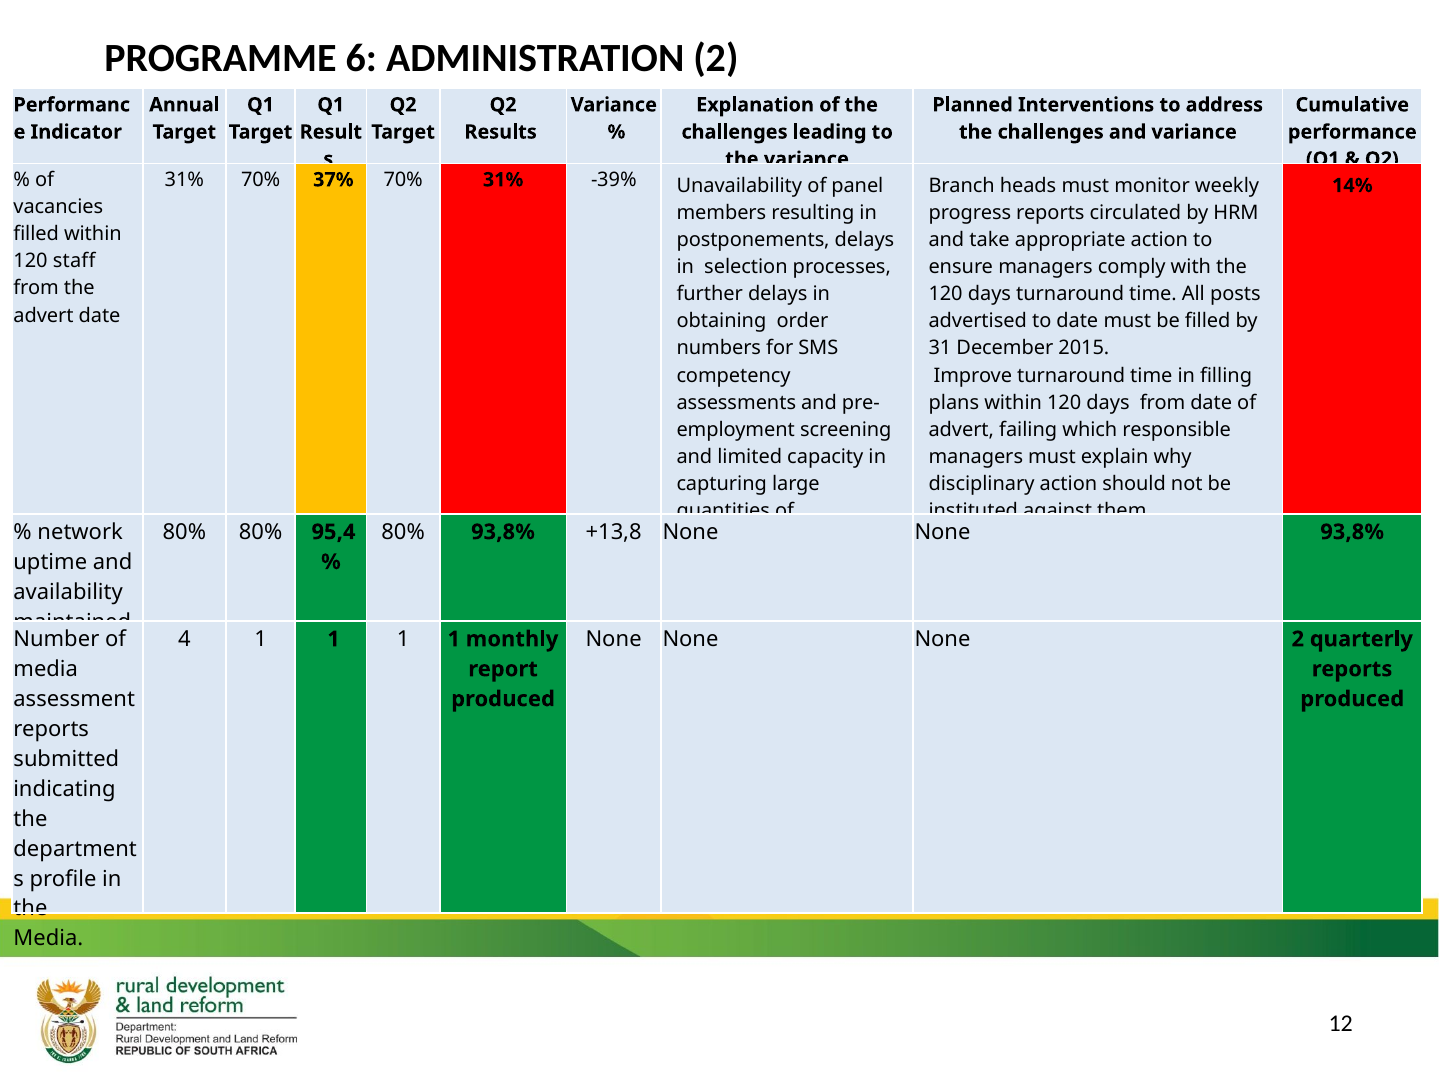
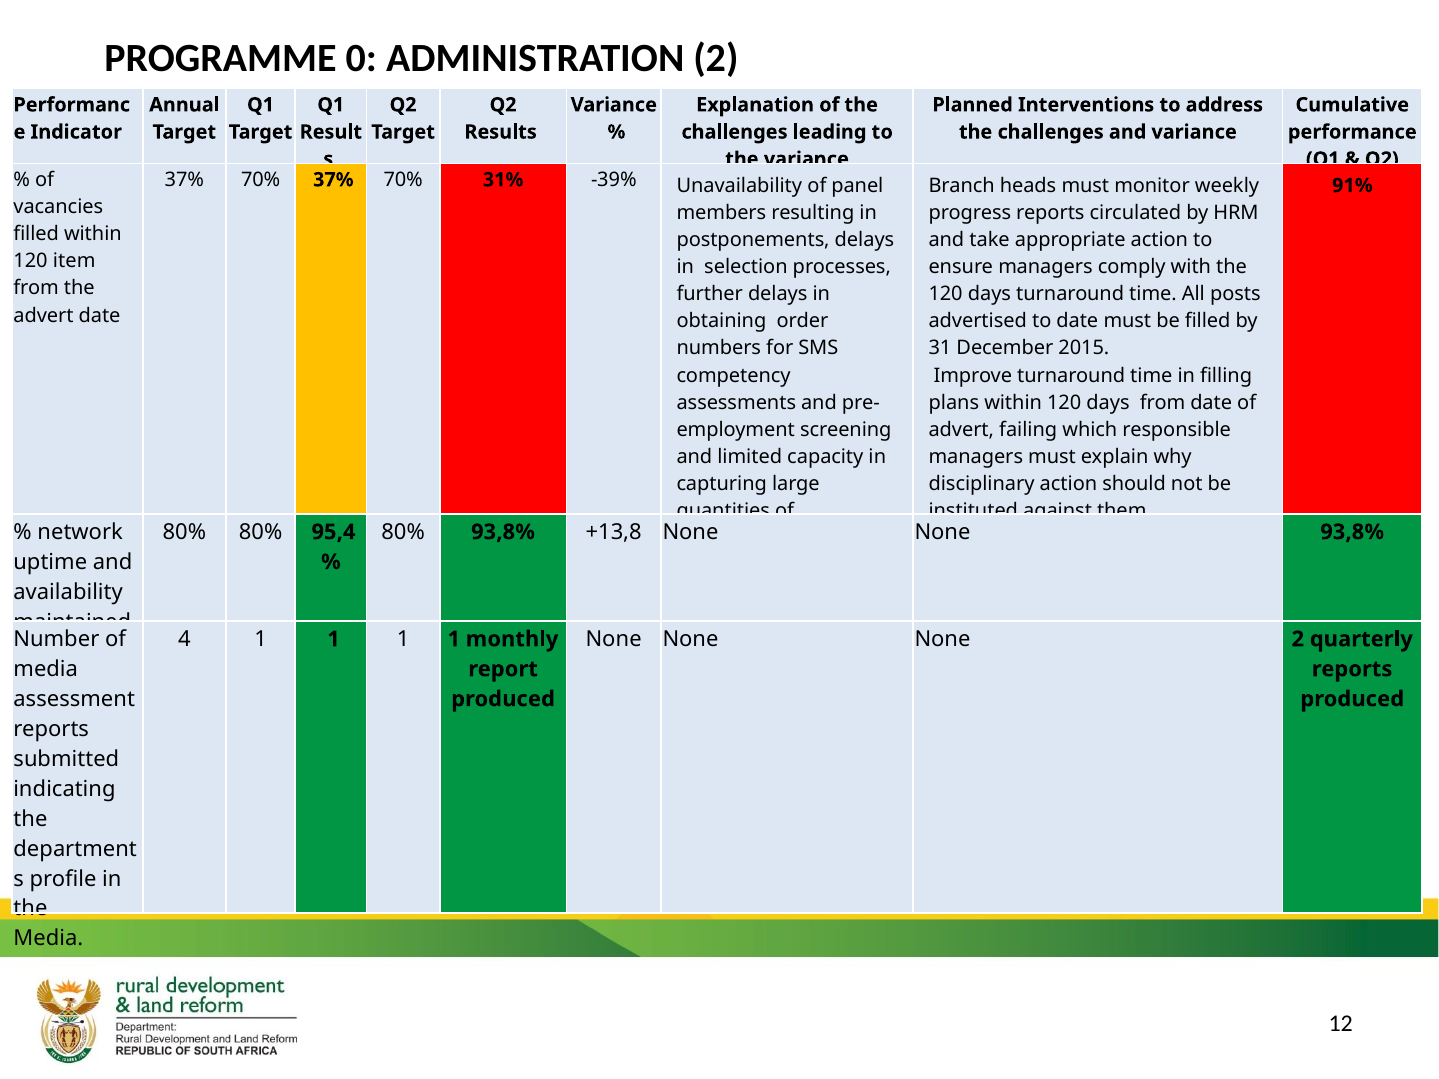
6: 6 -> 0 (361, 58)
31%: 31% -> 37% (184, 180)
14%: 14% -> 91% (1352, 186)
staff: staff -> item (74, 261)
